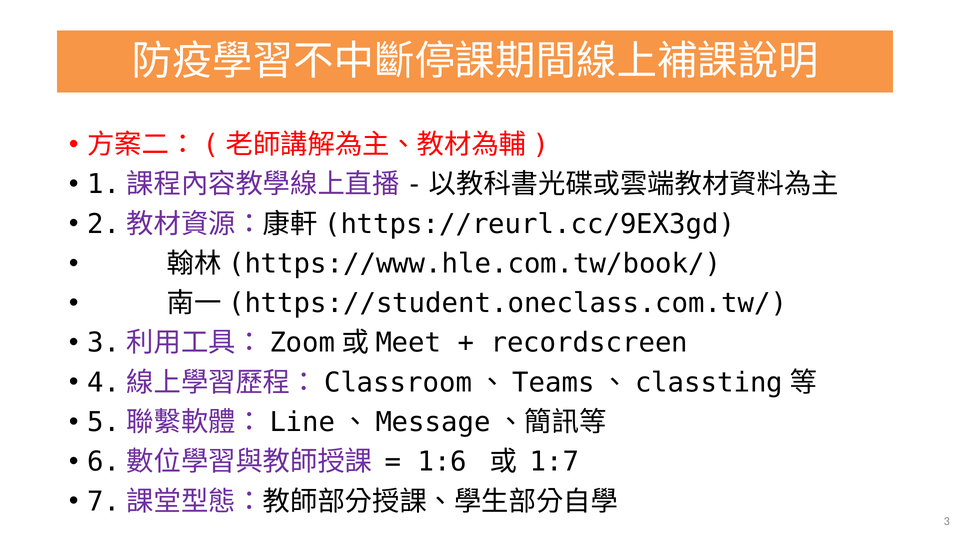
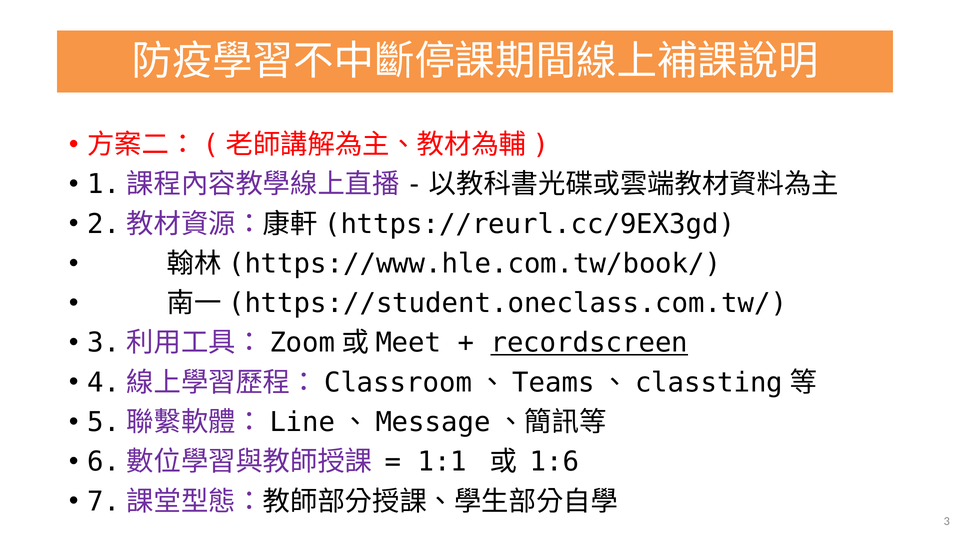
recordscreen underline: none -> present (589, 343)
1:6: 1:6 -> 1:1 (442, 462)
1:7: 1:7 -> 1:6 (554, 462)
